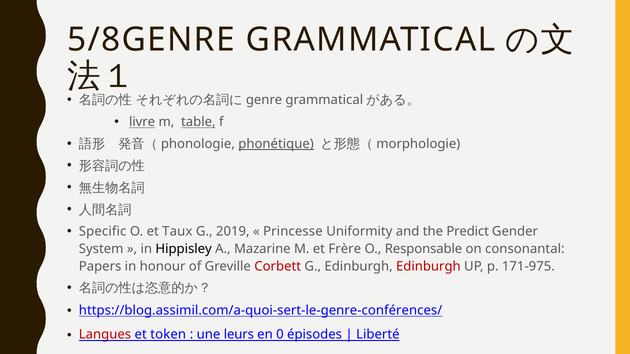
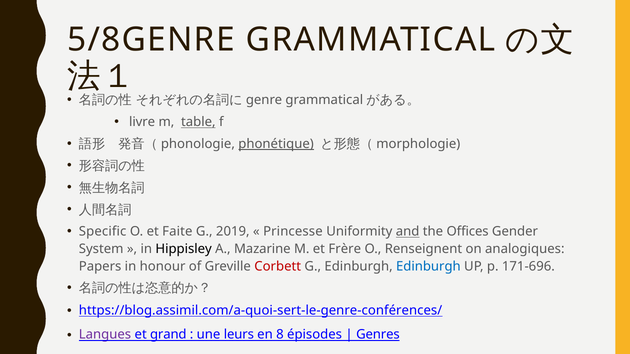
livre underline: present -> none (142, 122)
Taux: Taux -> Faite (177, 232)
and underline: none -> present (408, 232)
Predict: Predict -> Offices (468, 232)
Responsable: Responsable -> Renseignent (423, 249)
consonantal: consonantal -> analogiques (525, 249)
Edinburgh colour: red -> blue (428, 267)
171-975: 171-975 -> 171-696 (528, 267)
Langues colour: red -> purple (105, 335)
token: token -> grand (168, 335)
0: 0 -> 8 (280, 335)
Liberté: Liberté -> Genres (378, 335)
